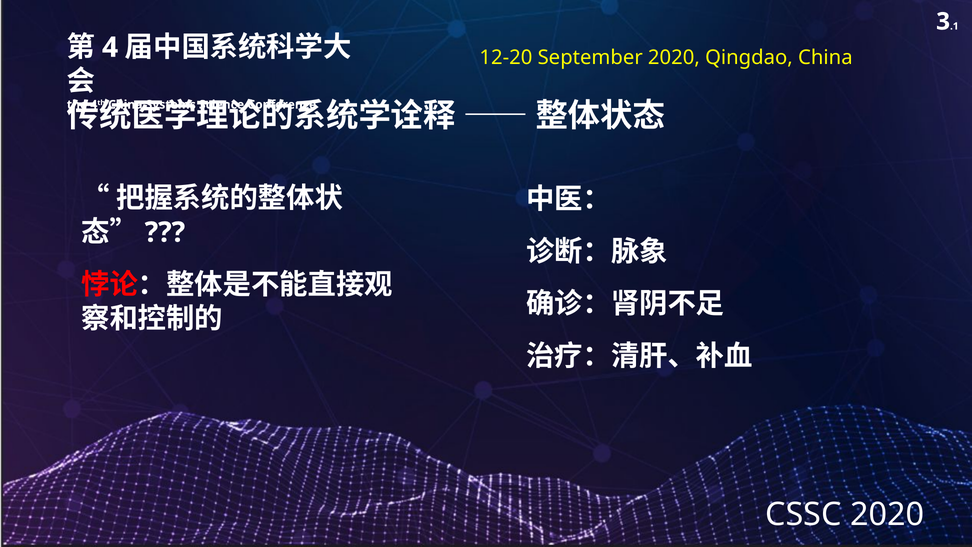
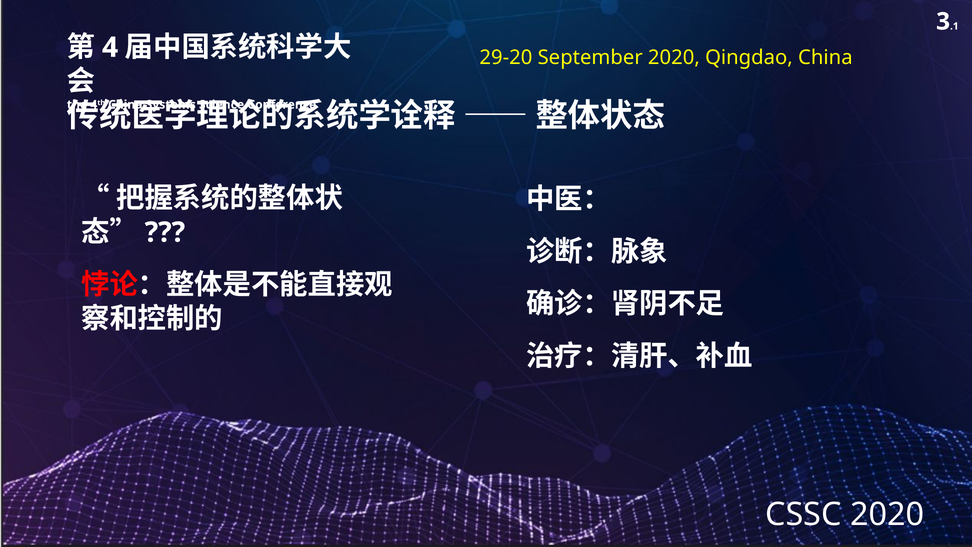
12-20: 12-20 -> 29-20 (506, 57)
